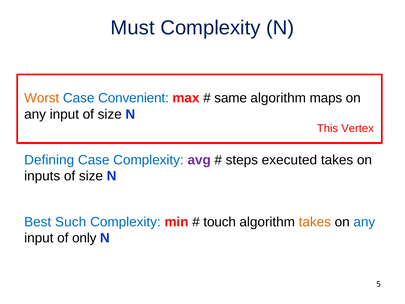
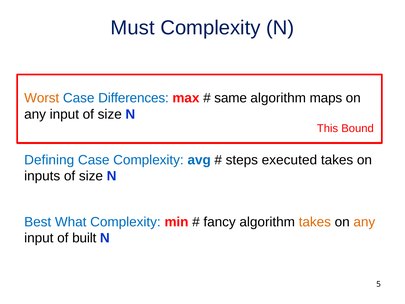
Convenient: Convenient -> Differences (133, 98)
Vertex: Vertex -> Bound (358, 128)
avg colour: purple -> blue (199, 160)
Such: Such -> What (71, 222)
touch: touch -> fancy (220, 222)
any colour: blue -> orange (364, 222)
only: only -> built (84, 238)
